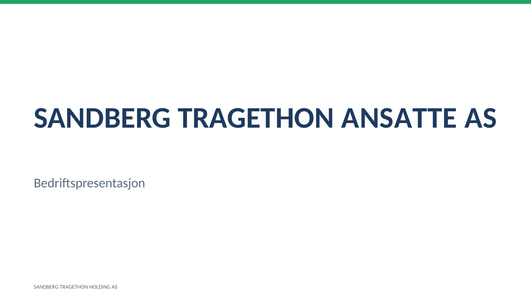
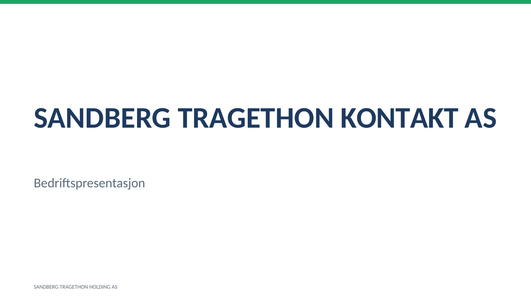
ANSATTE: ANSATTE -> KONTAKT (400, 118)
